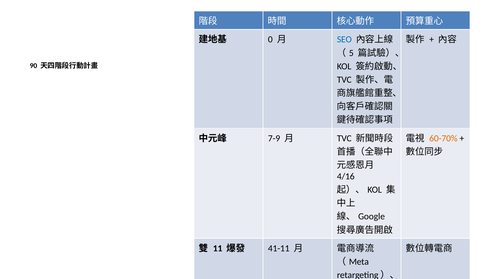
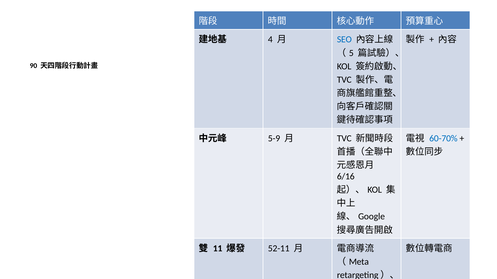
0: 0 -> 4 (270, 40)
7-9: 7-9 -> 5-9 (274, 139)
60-70% colour: orange -> blue (443, 139)
4/16: 4/16 -> 6/16 (346, 177)
41-11: 41-11 -> 52-11 (279, 249)
